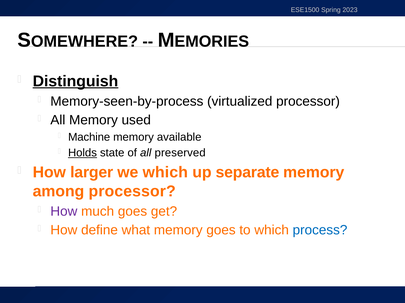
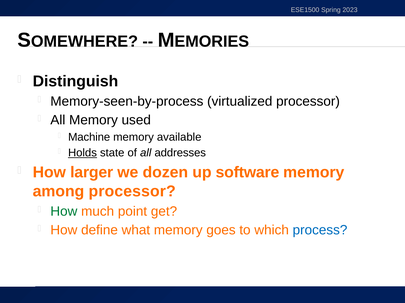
Distinguish underline: present -> none (75, 81)
preserved: preserved -> addresses (180, 153)
we which: which -> dozen (165, 173)
separate: separate -> software (247, 173)
How colour: purple -> green (64, 212)
much goes: goes -> point (133, 212)
